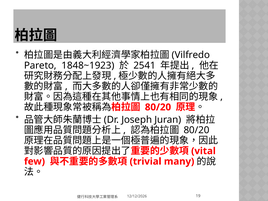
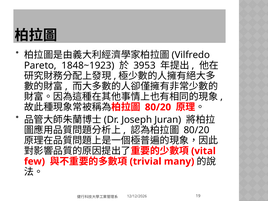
2541: 2541 -> 3953 (144, 65)
